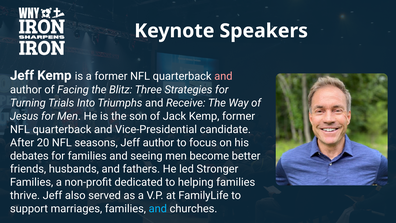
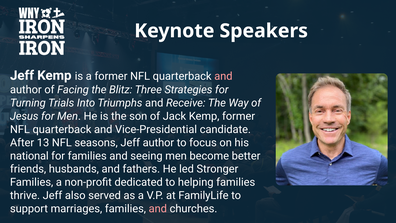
20: 20 -> 13 (43, 143)
debates: debates -> national (29, 156)
and colour: light blue -> pink (158, 208)
